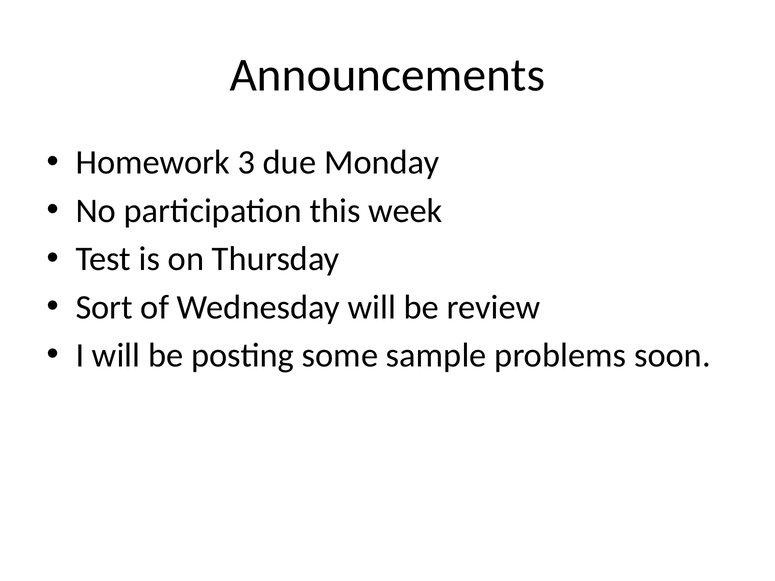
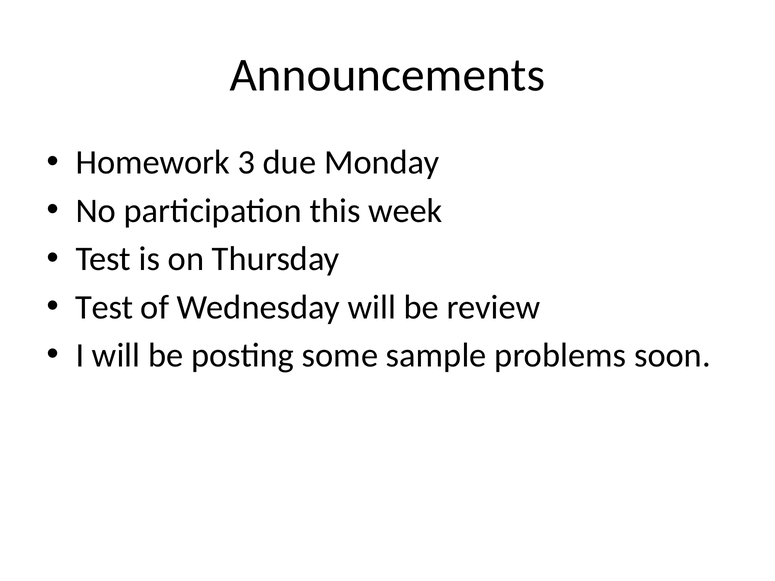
Sort: Sort -> Test (104, 307)
